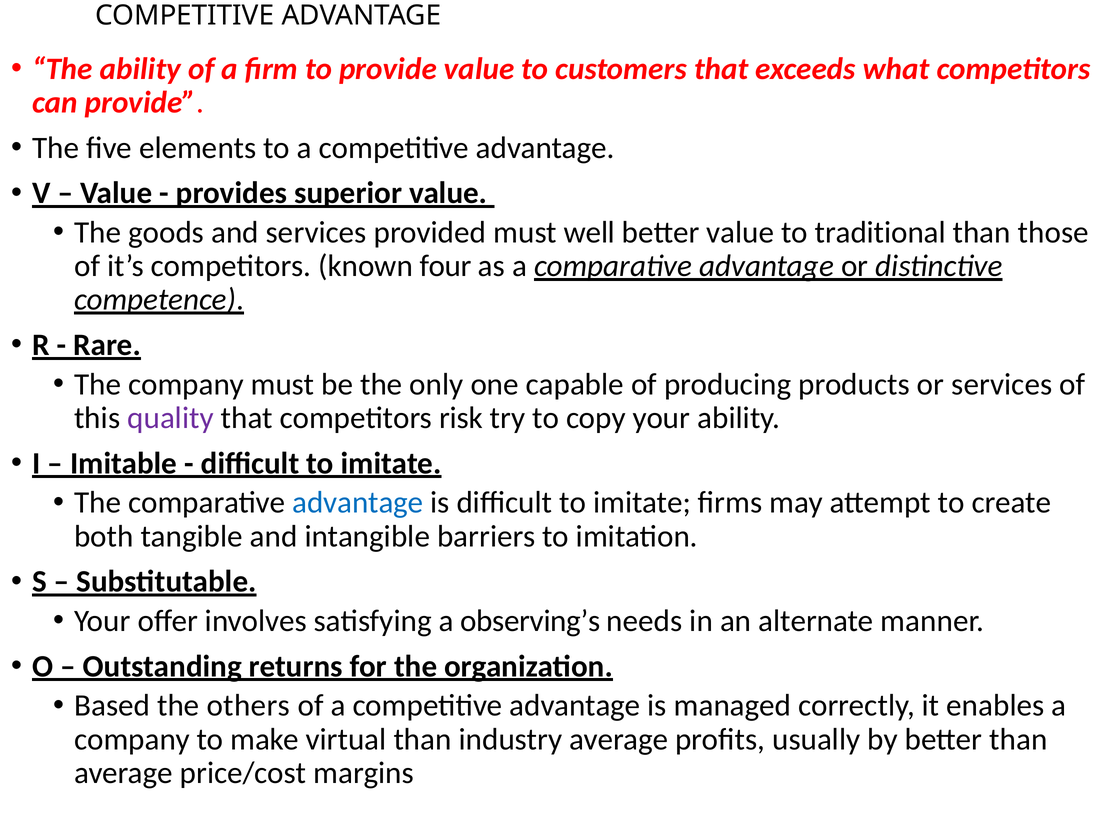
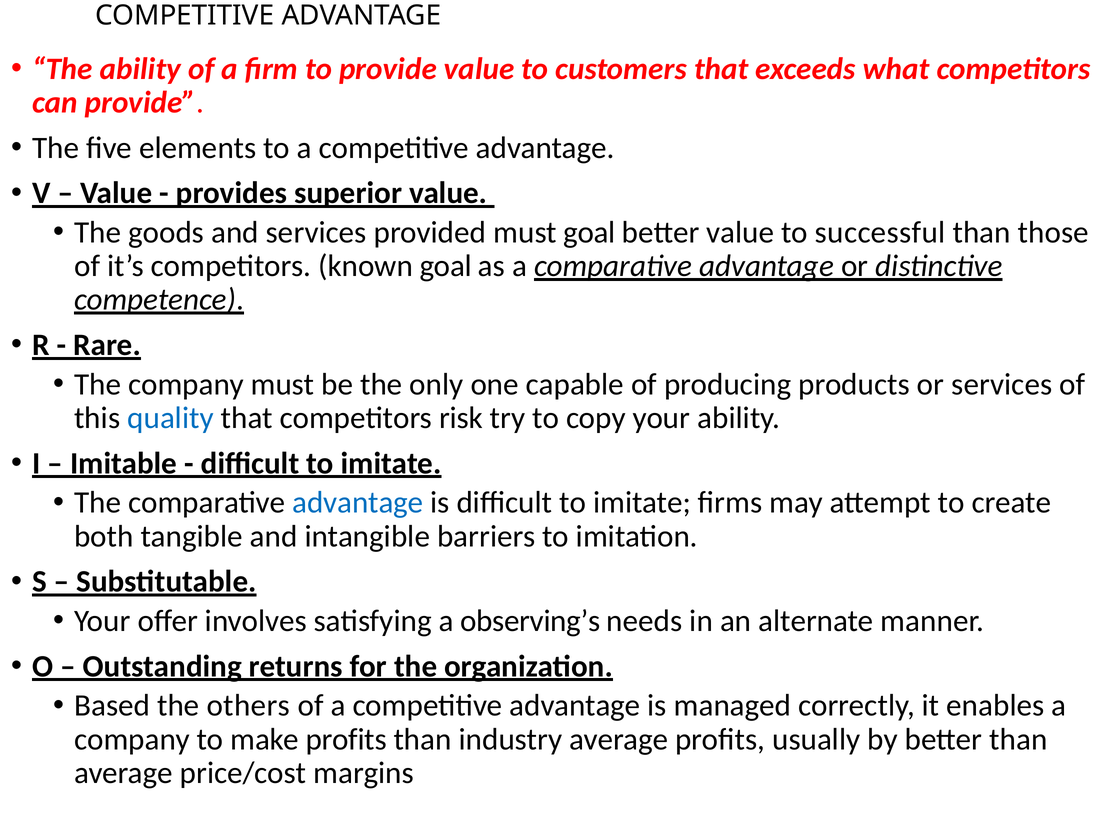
must well: well -> goal (589, 232)
traditional: traditional -> successful (880, 232)
known four: four -> goal (446, 266)
quality colour: purple -> blue (171, 418)
make virtual: virtual -> profits (346, 739)
